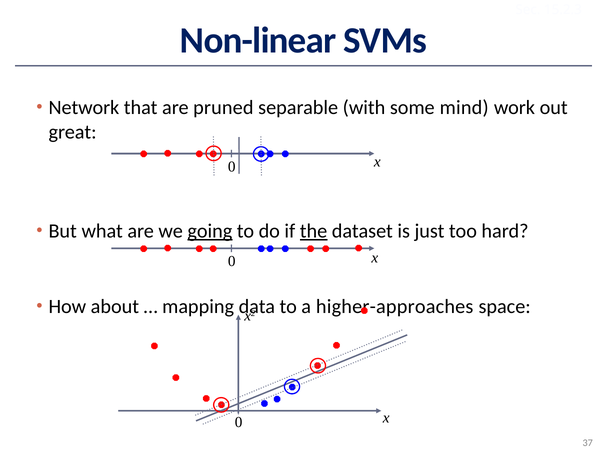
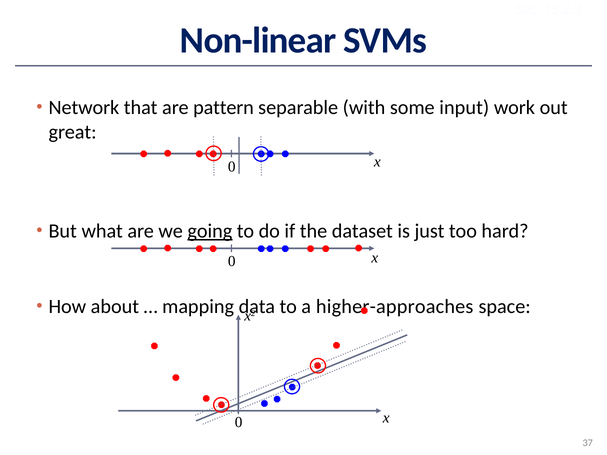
pruned: pruned -> pattern (224, 108)
mind: mind -> input (464, 108)
the underline: present -> none (314, 231)
